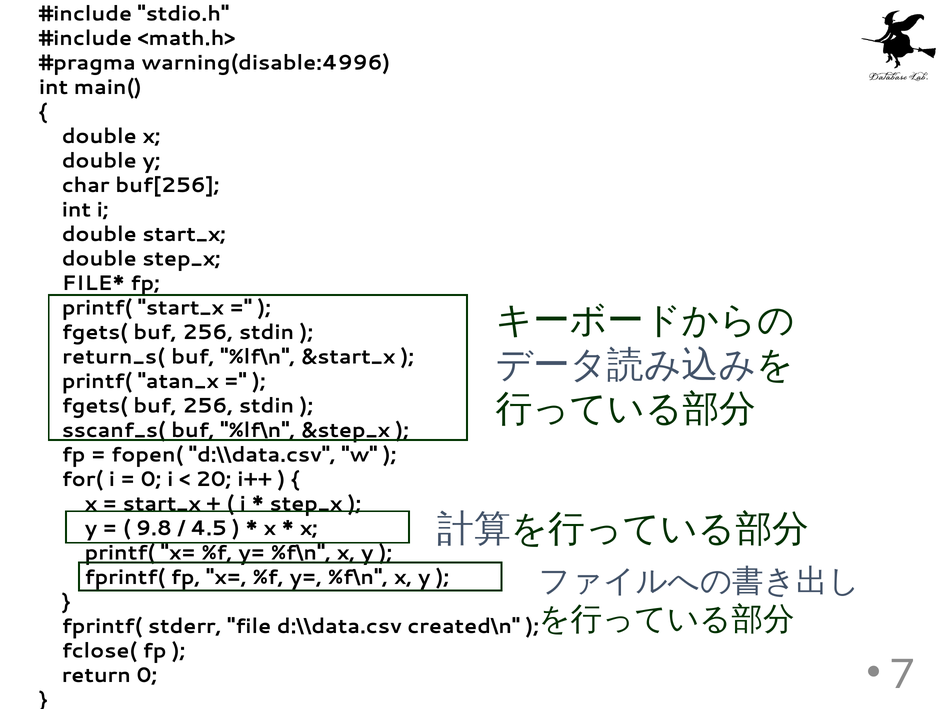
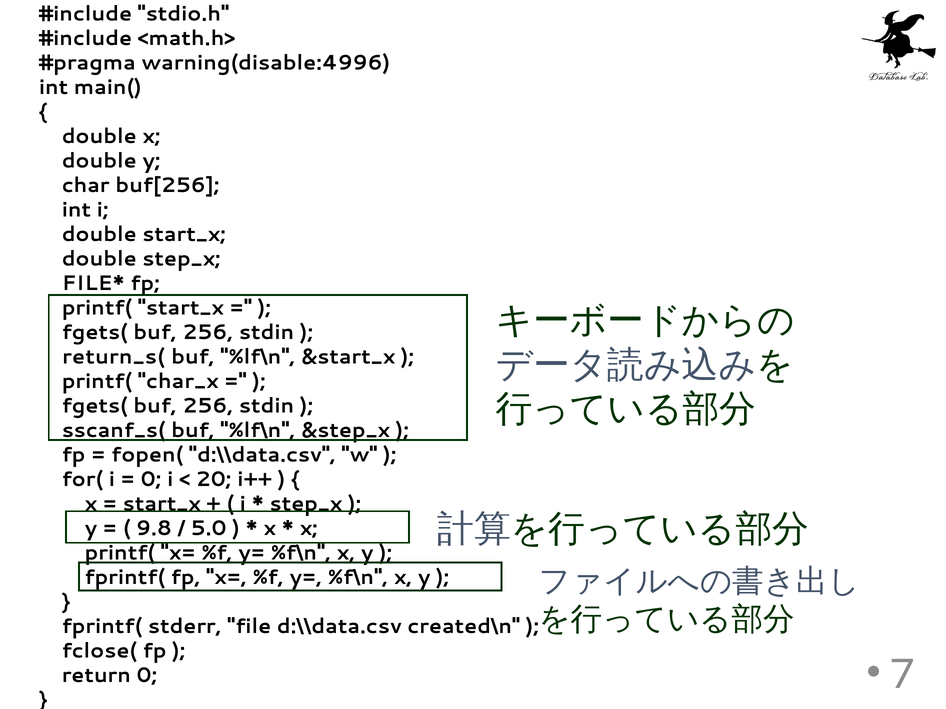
atan_x: atan_x -> char_x (178, 382)
4.5: 4.5 -> 5.0 (209, 529)
